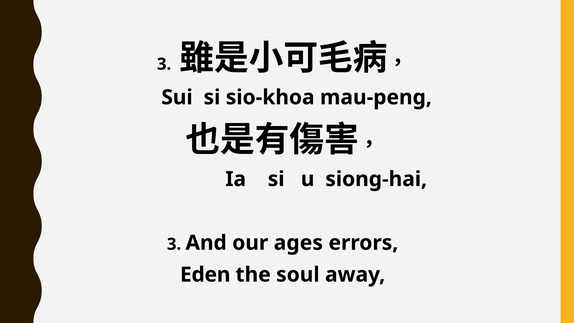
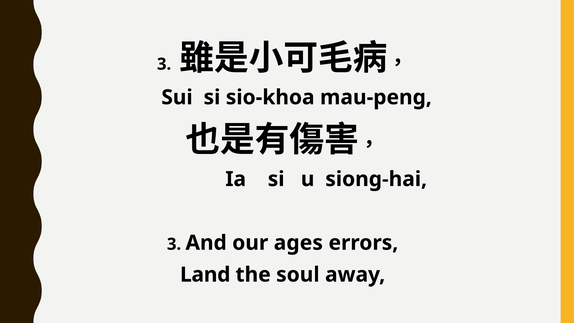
Eden: Eden -> Land (205, 275)
